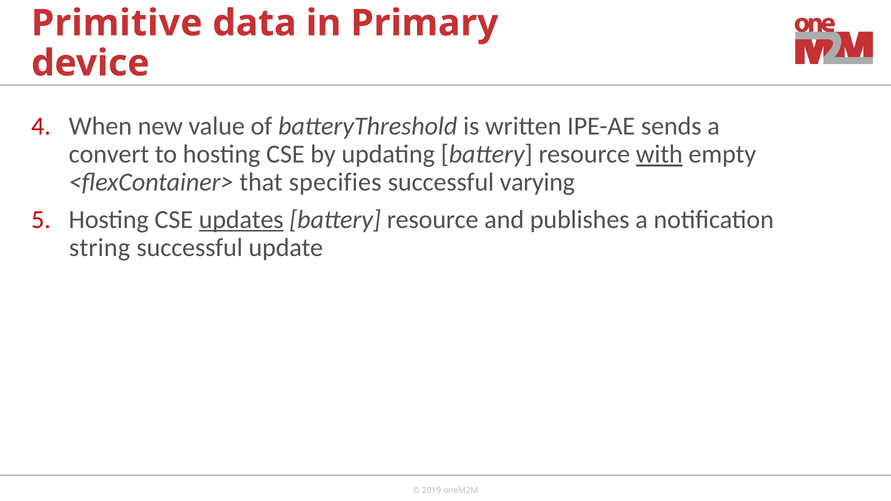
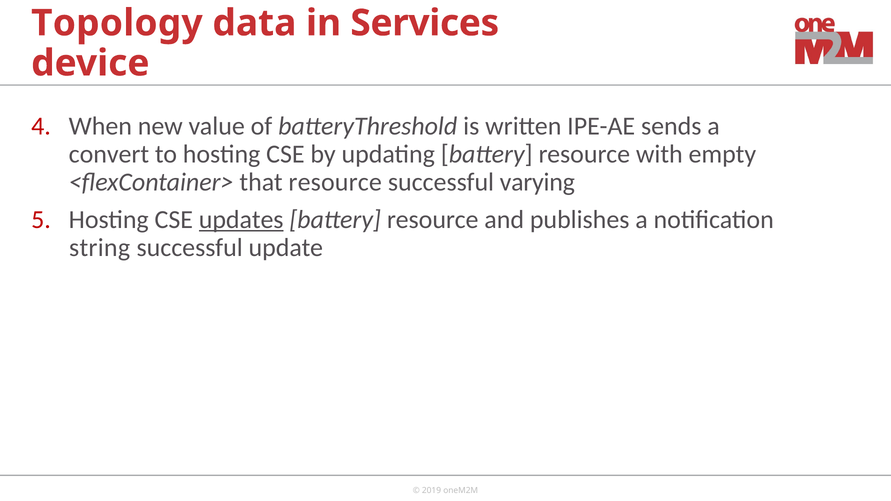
Primitive: Primitive -> Topology (117, 23)
Primary: Primary -> Services (425, 23)
with underline: present -> none (659, 154)
that specifies: specifies -> resource (335, 182)
